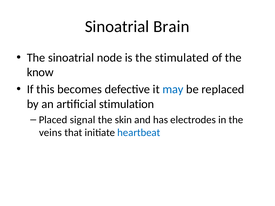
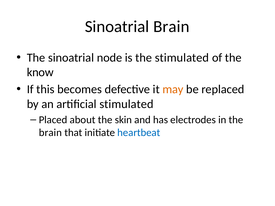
may colour: blue -> orange (173, 89)
artificial stimulation: stimulation -> stimulated (127, 104)
signal: signal -> about (83, 120)
veins: veins -> brain (50, 133)
